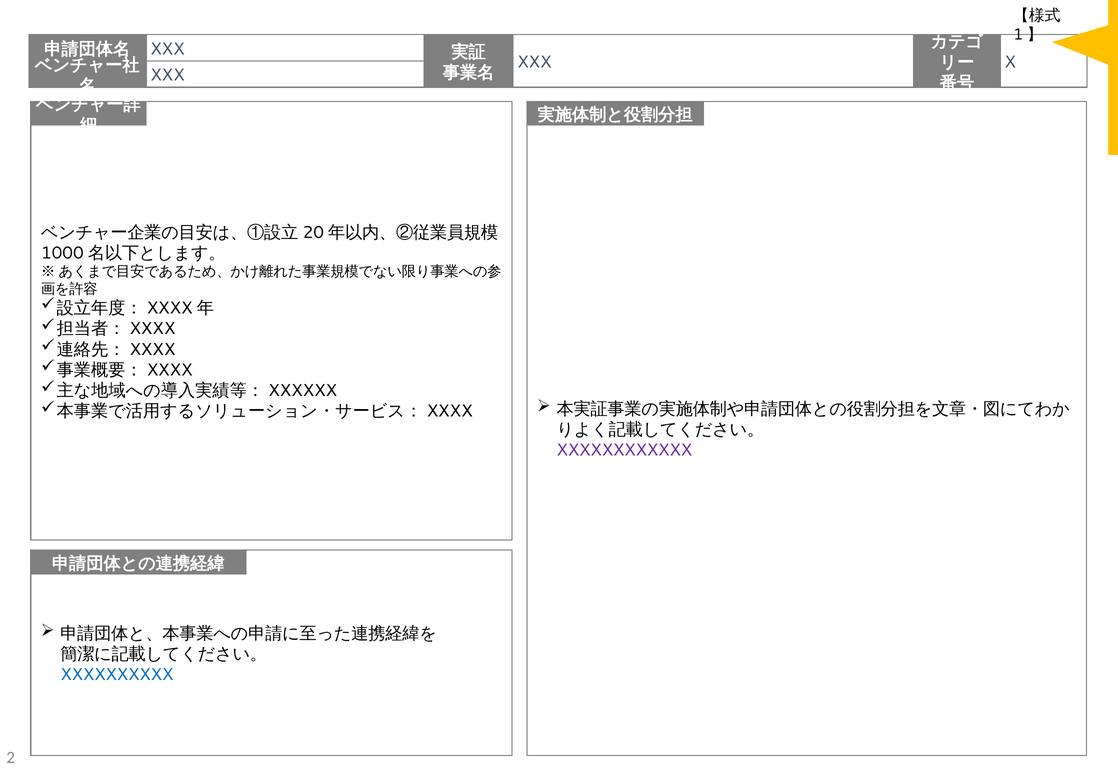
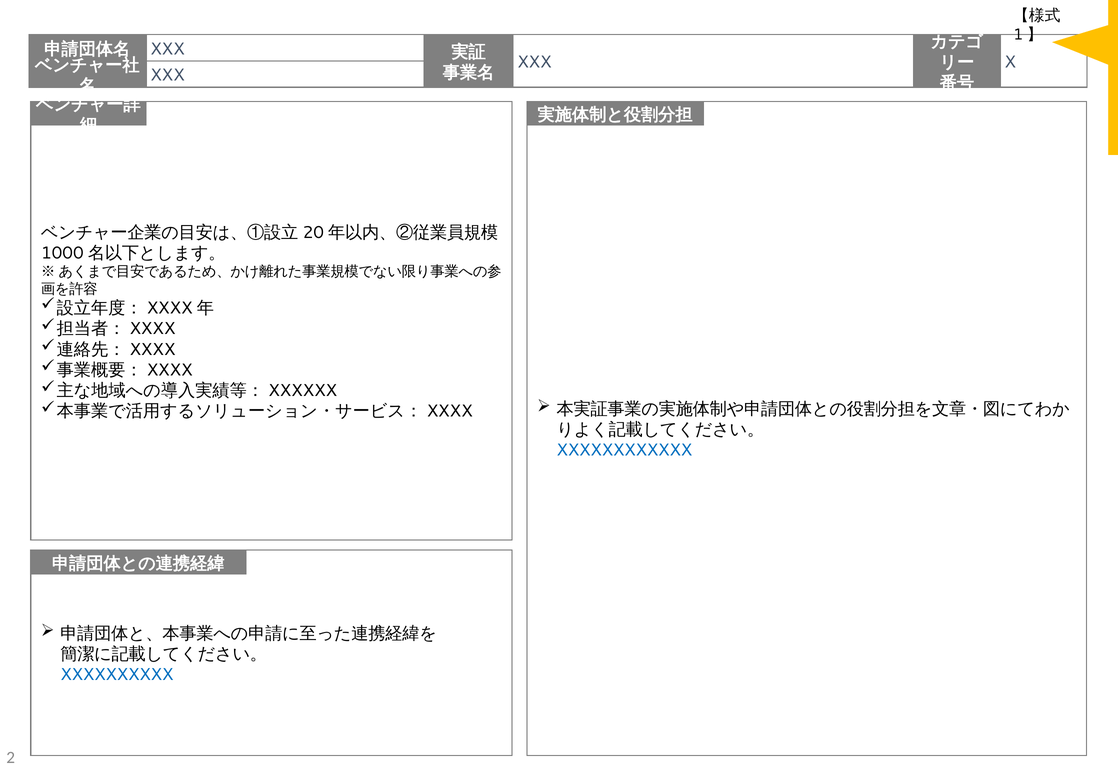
XXXXXXXXXXXX colour: purple -> blue (624, 450)
